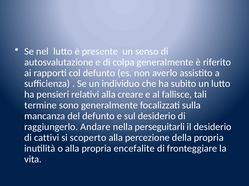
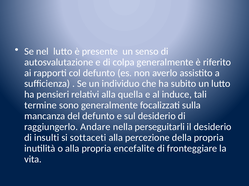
creare: creare -> quella (130, 95)
fallisce: fallisce -> induce (177, 95)
cattivi: cattivi -> insulti (47, 138)
scoperto: scoperto -> sottaceti (88, 138)
